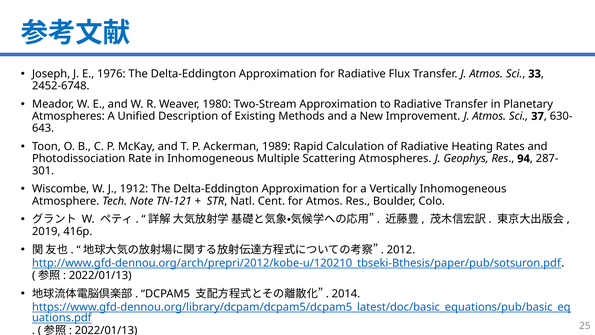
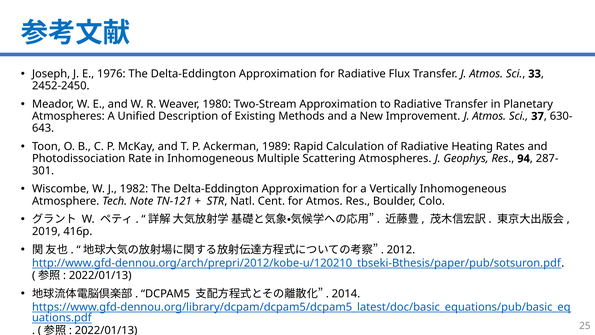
2452-6748: 2452-6748 -> 2452-2450 (61, 86)
1912: 1912 -> 1982 (134, 189)
